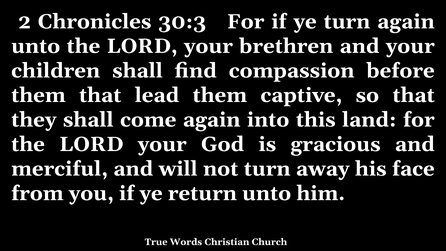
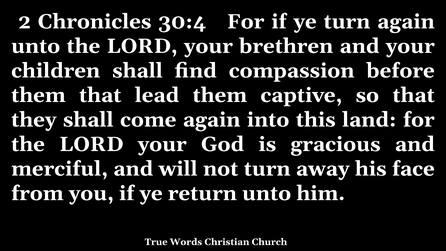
30:3: 30:3 -> 30:4 (182, 22)
